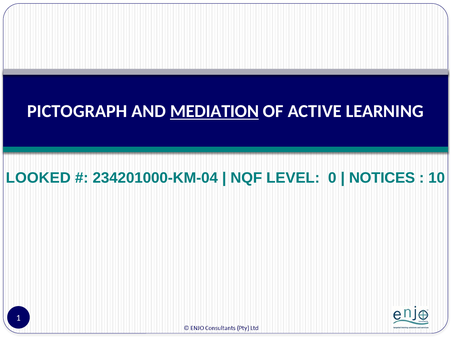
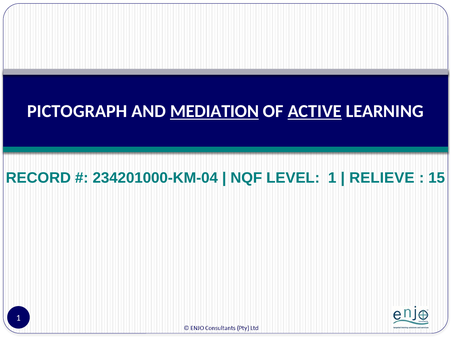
ACTIVE underline: none -> present (315, 111)
LOOKED: LOOKED -> RECORD (38, 178)
LEVEL 0: 0 -> 1 (332, 178)
NOTICES: NOTICES -> RELIEVE (382, 178)
10: 10 -> 15 (437, 178)
